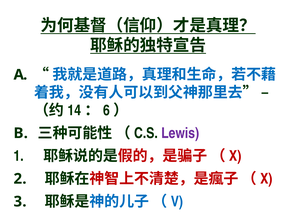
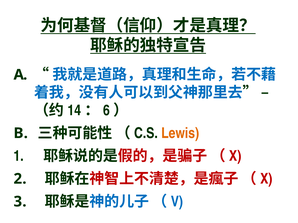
Lewis colour: purple -> orange (180, 133)
